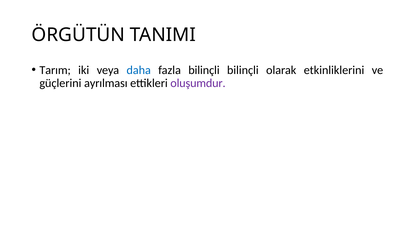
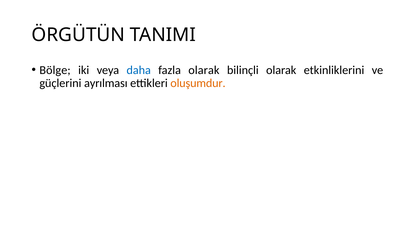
Tarım: Tarım -> Bölge (55, 70)
fazla bilinçli: bilinçli -> olarak (204, 70)
oluşumdur colour: purple -> orange (198, 83)
